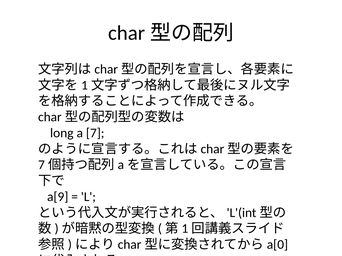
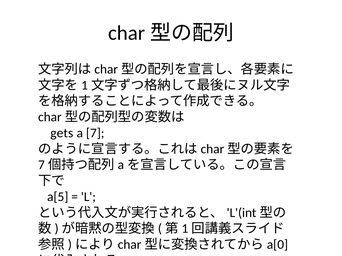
long: long -> gets (62, 133)
a[9: a[9 -> a[5 (58, 197)
